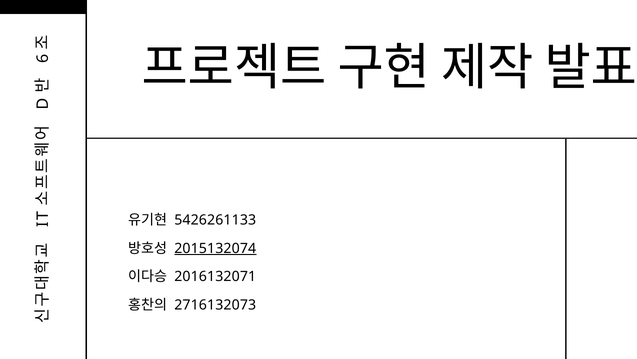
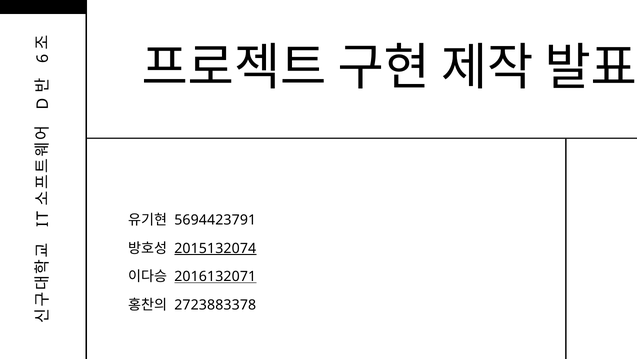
5426261133: 5426261133 -> 5694423791 (215, 220)
2016132071 underline: none -> present (215, 276)
2716132073: 2716132073 -> 2723883378 (215, 304)
